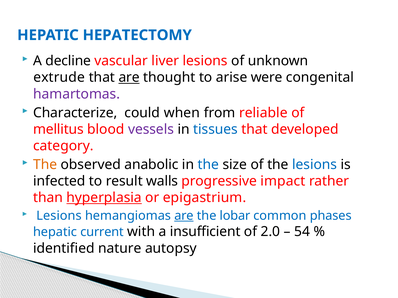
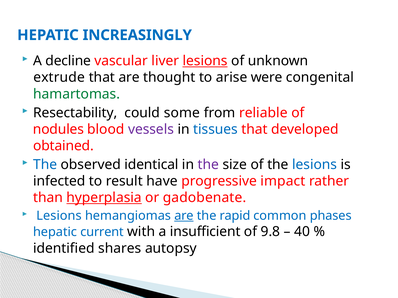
HEPATECTOMY: HEPATECTOMY -> INCREASINGLY (137, 35)
lesions underline: none -> present (205, 61)
are underline: present -> none (129, 78)
hamartomas colour: purple -> green (77, 94)
Characterize: Characterize -> Resectability (75, 113)
when: when -> some (182, 113)
mellitus: mellitus -> nodules (58, 129)
category: category -> obtained (63, 146)
The colour: orange -> blue (45, 165)
anabolic: anabolic -> identical (151, 165)
the colour: blue -> purple (208, 165)
walls: walls -> have (162, 181)
epigastrium: epigastrium -> gadobenate (205, 198)
lobar: lobar -> rapid (235, 216)
2.0: 2.0 -> 9.8 (270, 232)
54: 54 -> 40 (302, 232)
nature: nature -> shares (120, 249)
